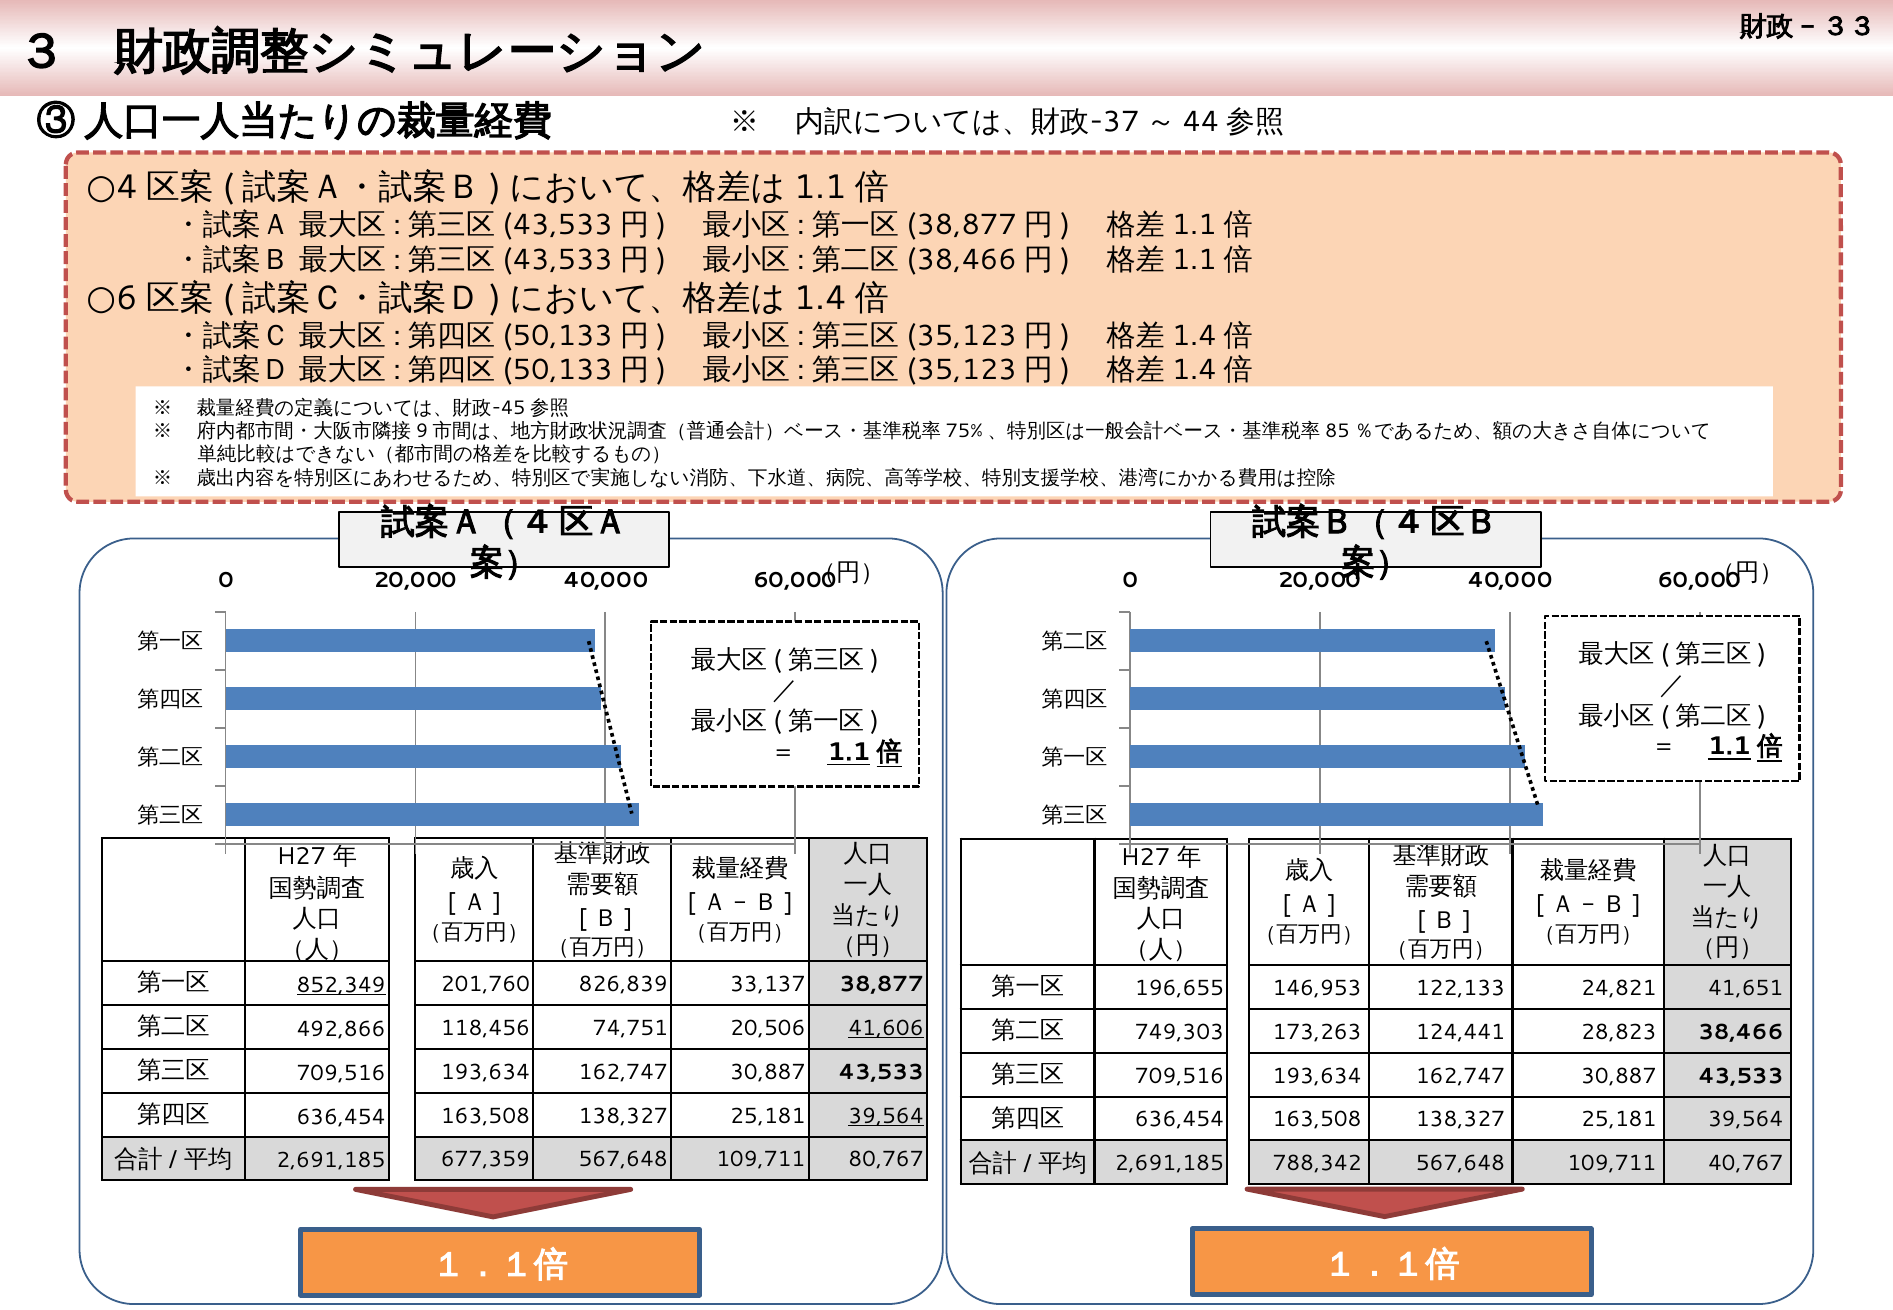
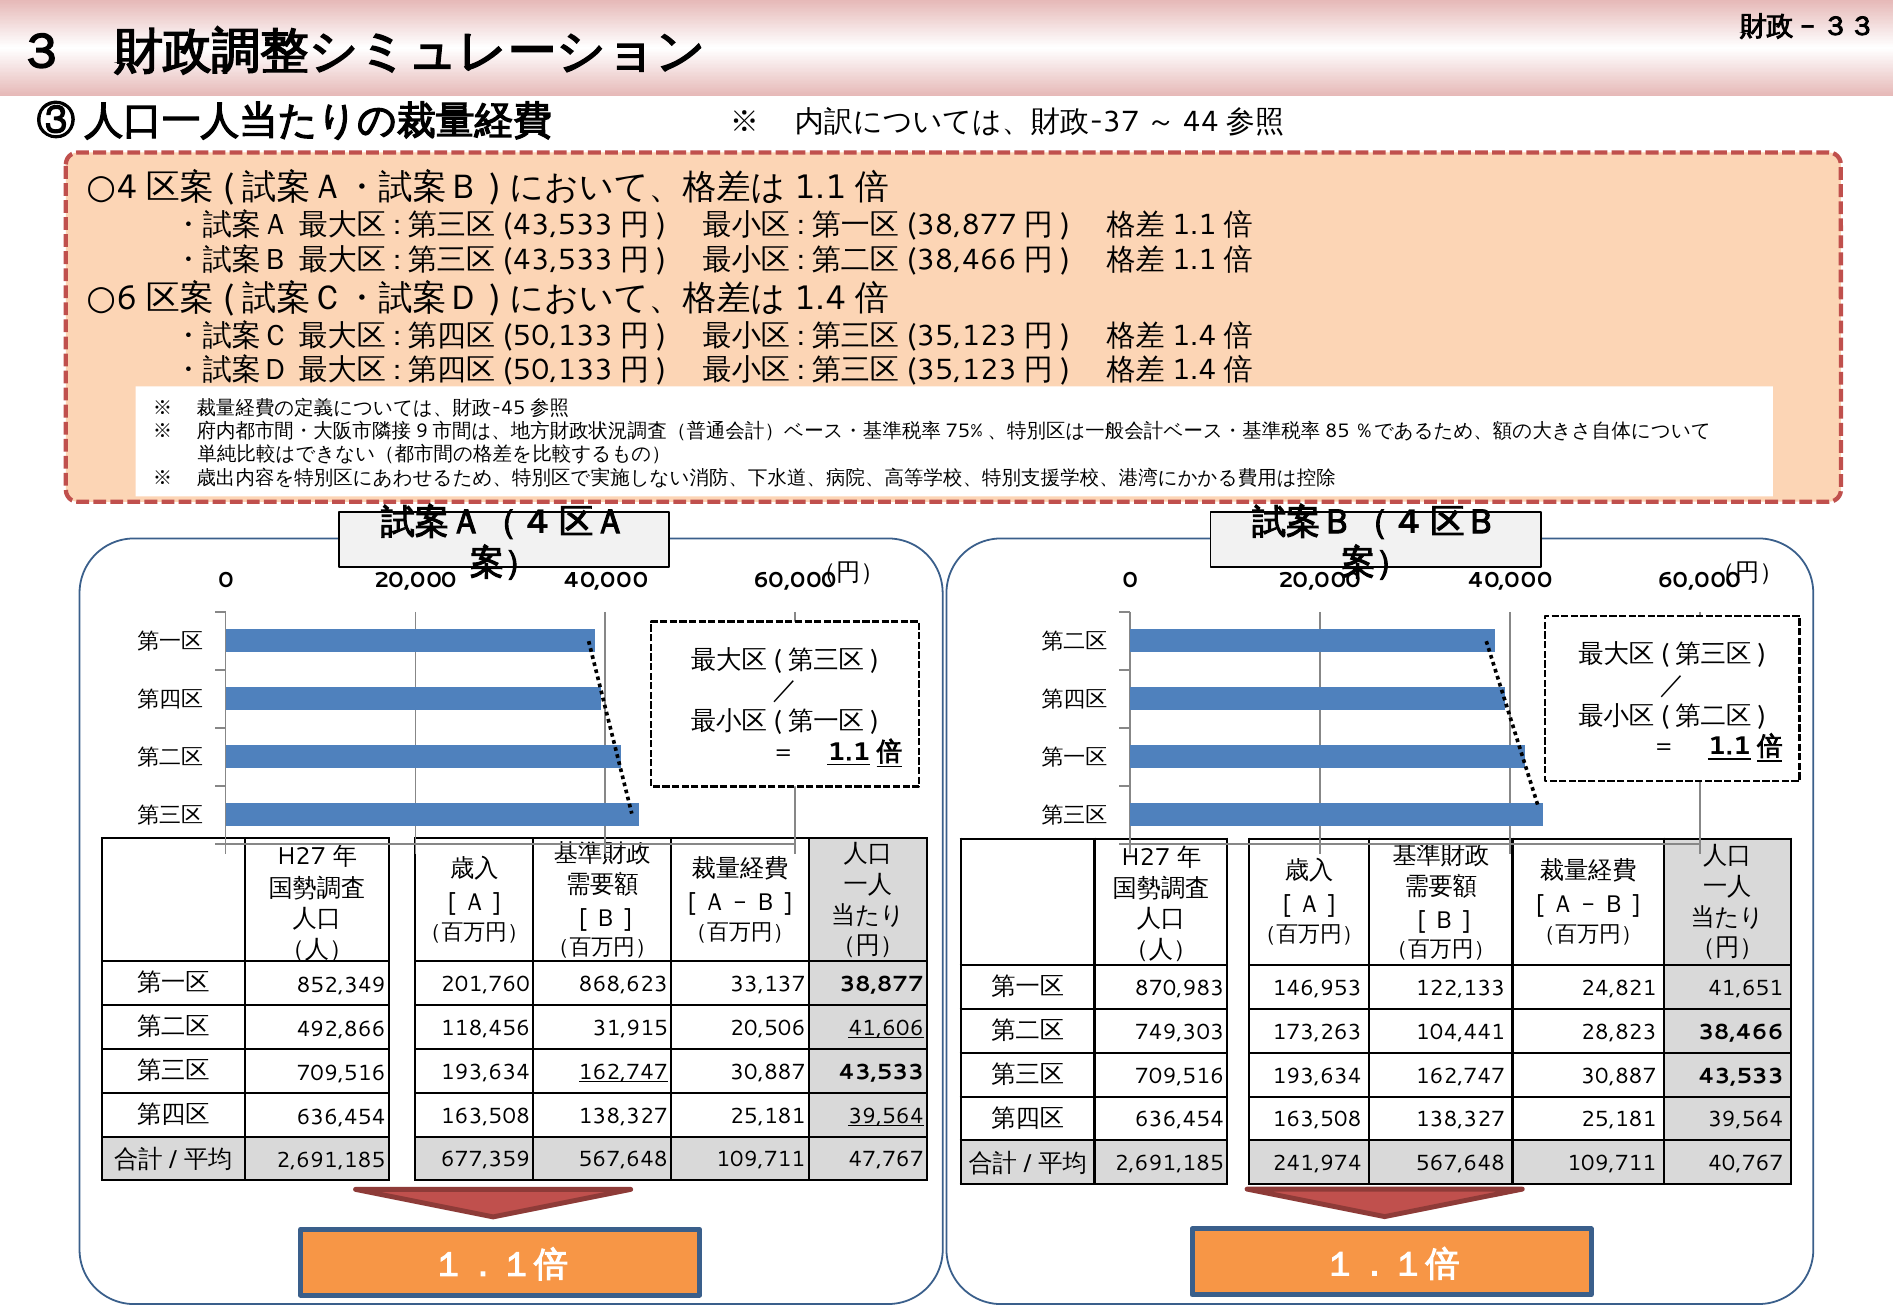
852,349 underline: present -> none (341, 986)
826,839: 826,839 -> 868,623 (623, 985)
196,655: 196,655 -> 870,983 (1179, 988)
74,751: 74,751 -> 31,915 (630, 1028)
124,441: 124,441 -> 104,441 (1460, 1032)
162,747 underline: none -> present (623, 1072)
80,767: 80,767 -> 47,767 (886, 1160)
788,342: 788,342 -> 241,974 (1317, 1164)
